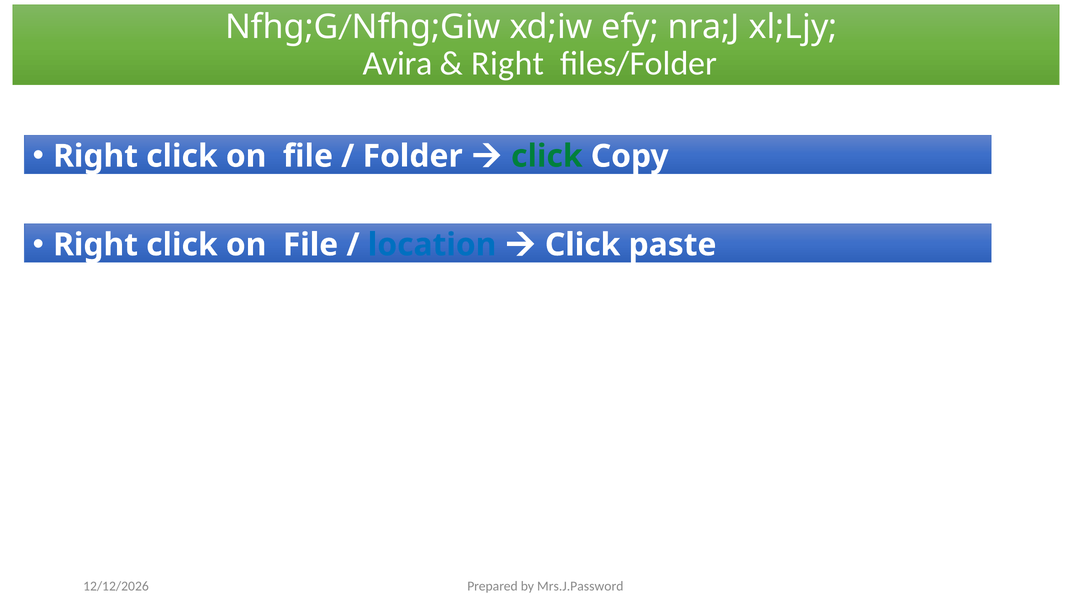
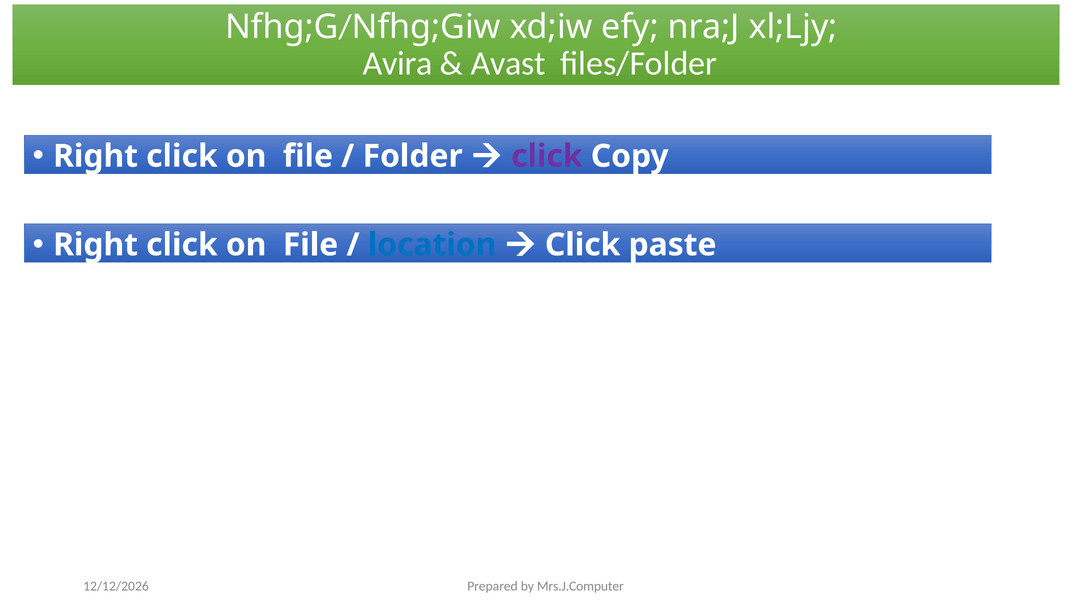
Right: Right -> Avast (508, 64)
click colour: green -> purple (547, 156)
Mrs.J.Password: Mrs.J.Password -> Mrs.J.Computer (580, 586)
